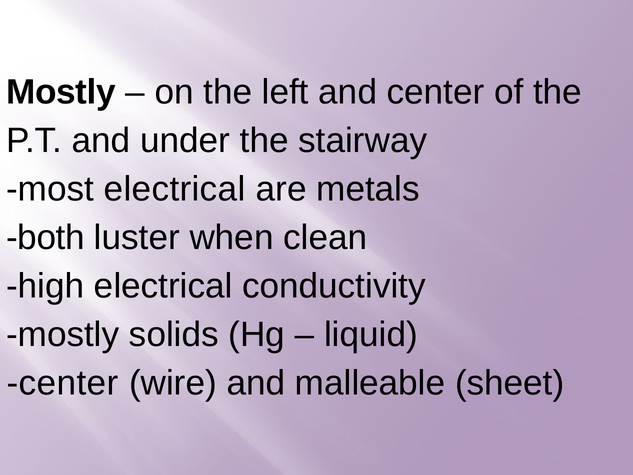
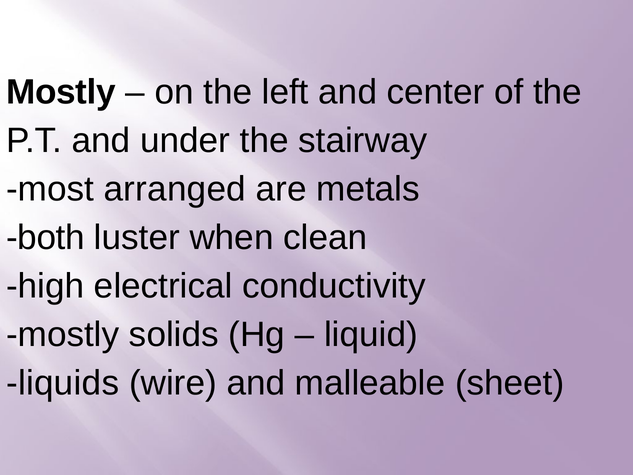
most electrical: electrical -> arranged (175, 189)
center: center -> liquids (63, 383)
